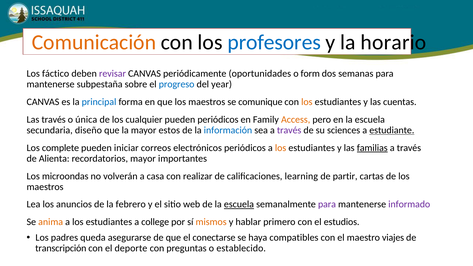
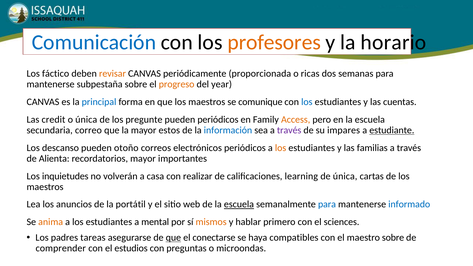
Comunicación colour: orange -> blue (94, 42)
profesores colour: blue -> orange (274, 42)
revisar colour: purple -> orange (112, 74)
oportunidades: oportunidades -> proporcionada (260, 74)
form: form -> ricas (310, 74)
progreso colour: blue -> orange (177, 84)
los colour: orange -> blue (307, 102)
Las través: través -> credit (54, 120)
cualquier: cualquier -> pregunte (144, 120)
diseño: diseño -> correo (88, 130)
sciences: sciences -> impares (344, 130)
complete: complete -> descanso (60, 148)
iniciar: iniciar -> otoño (126, 148)
familias underline: present -> none (372, 148)
microondas: microondas -> inquietudes (65, 176)
de partir: partir -> única (345, 176)
febrero: febrero -> portátil (131, 204)
para colour: purple -> blue (327, 204)
informado colour: purple -> blue (409, 204)
college: college -> mental (155, 222)
estudios: estudios -> sciences (342, 222)
queda: queda -> tareas (93, 238)
que underline: none -> present (173, 238)
maestro viajes: viajes -> sobre (393, 238)
transcripción: transcripción -> comprender (61, 248)
deporte: deporte -> estudios (131, 248)
establecido: establecido -> microondas (241, 248)
